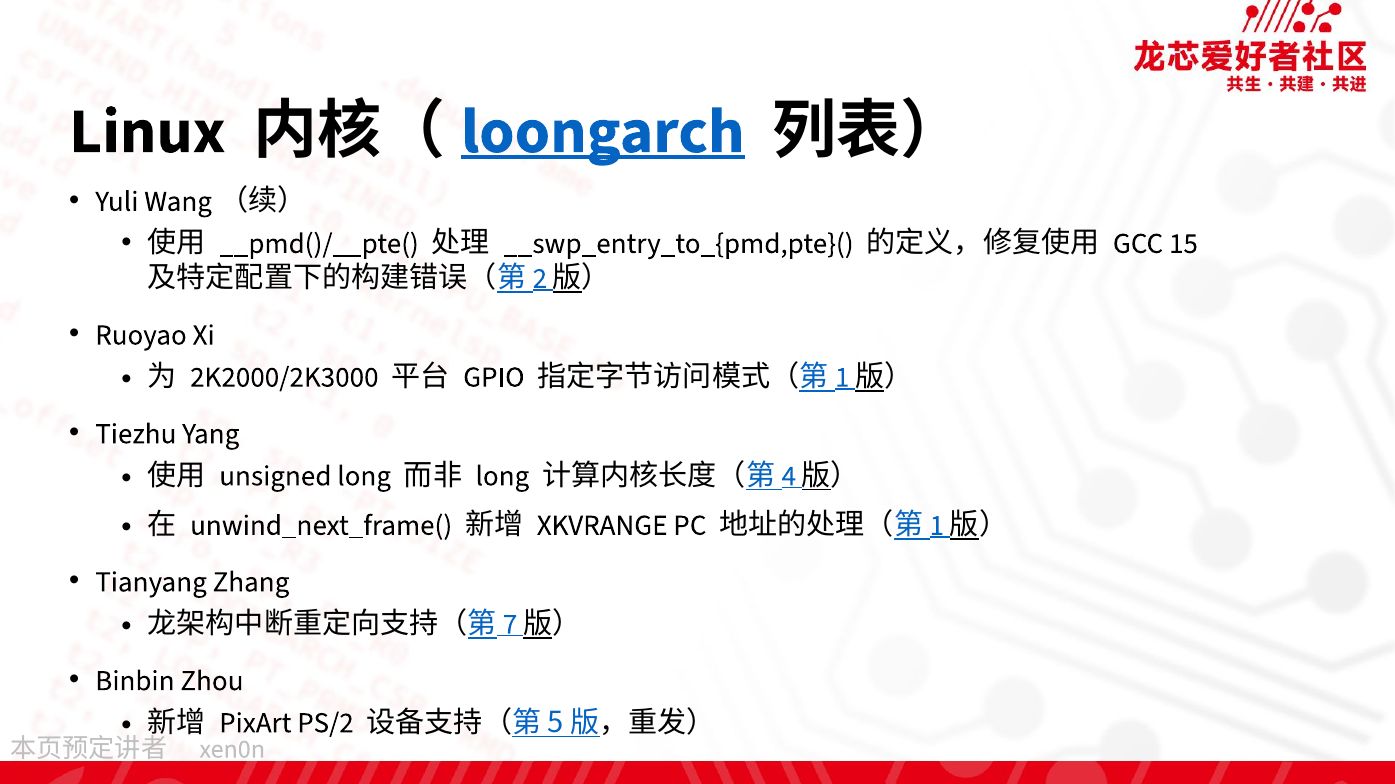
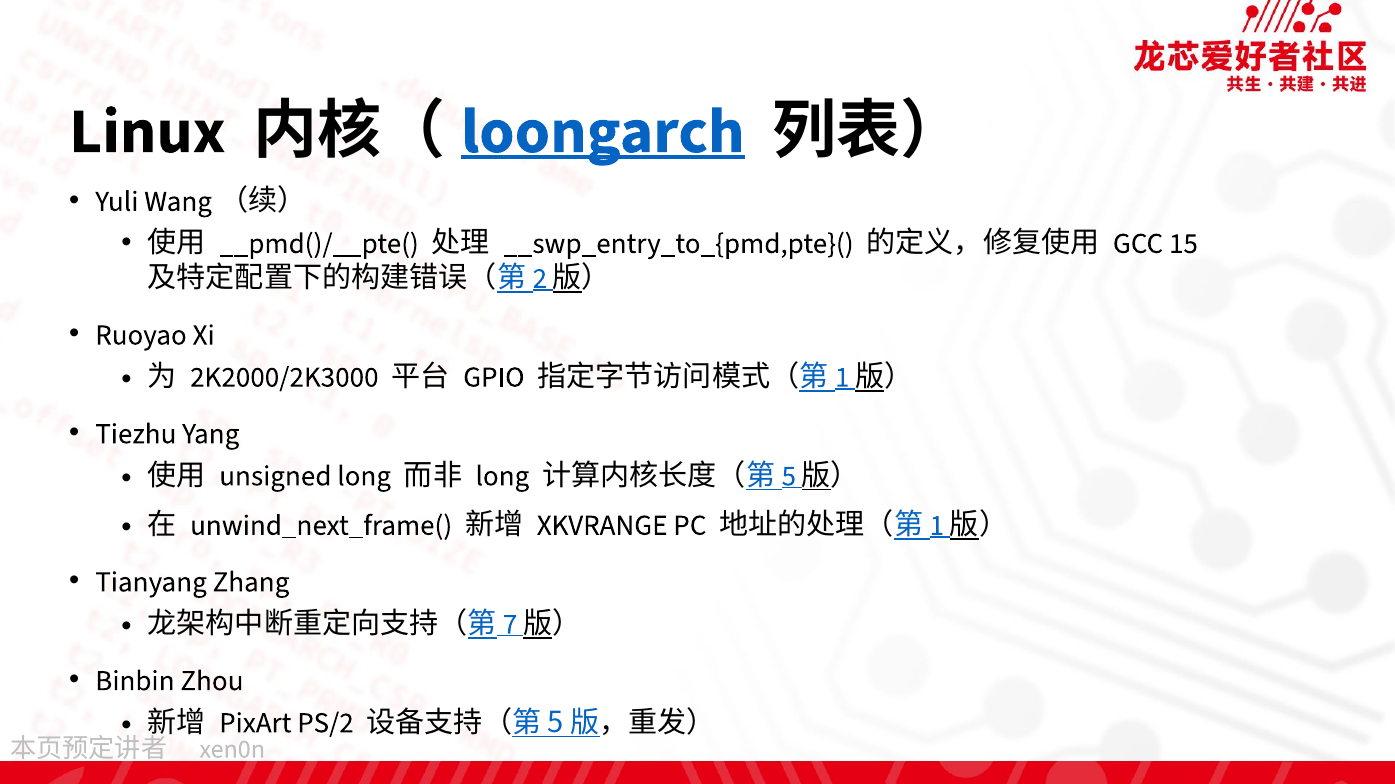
4: 4 -> 5 (789, 476)
